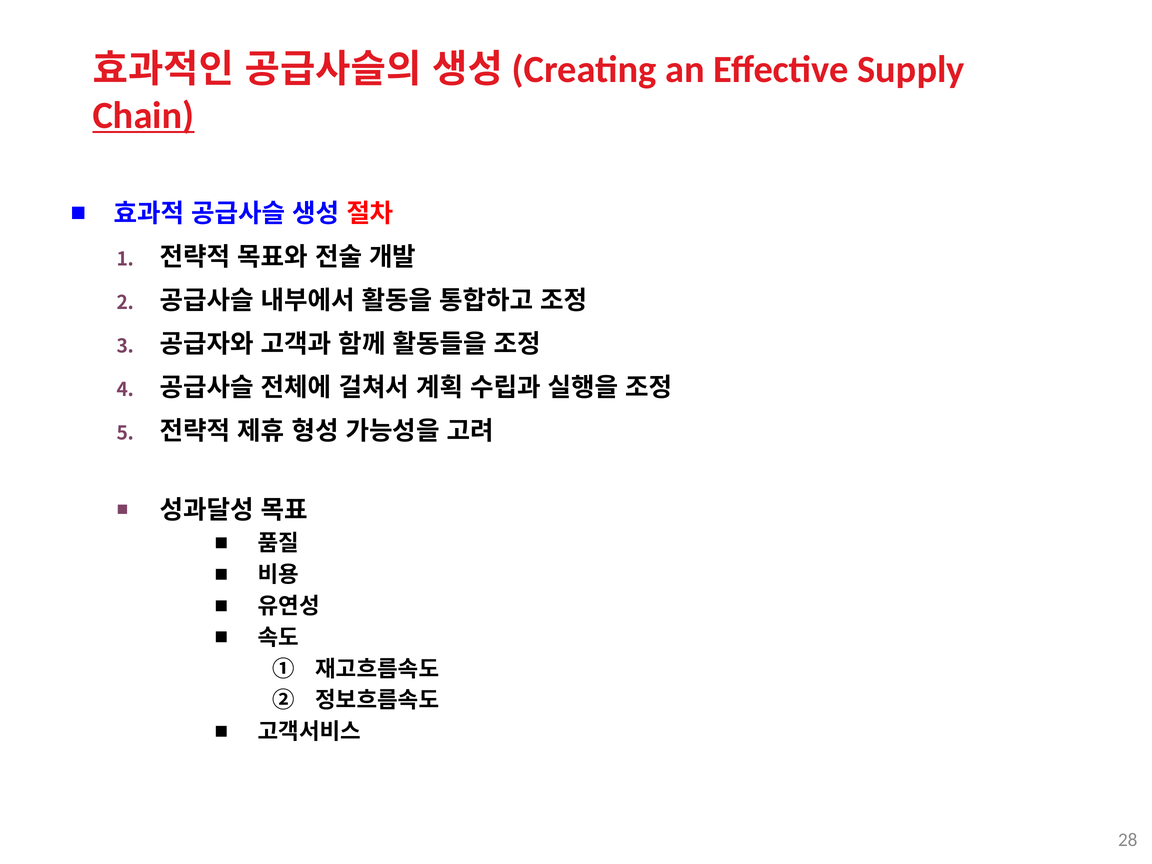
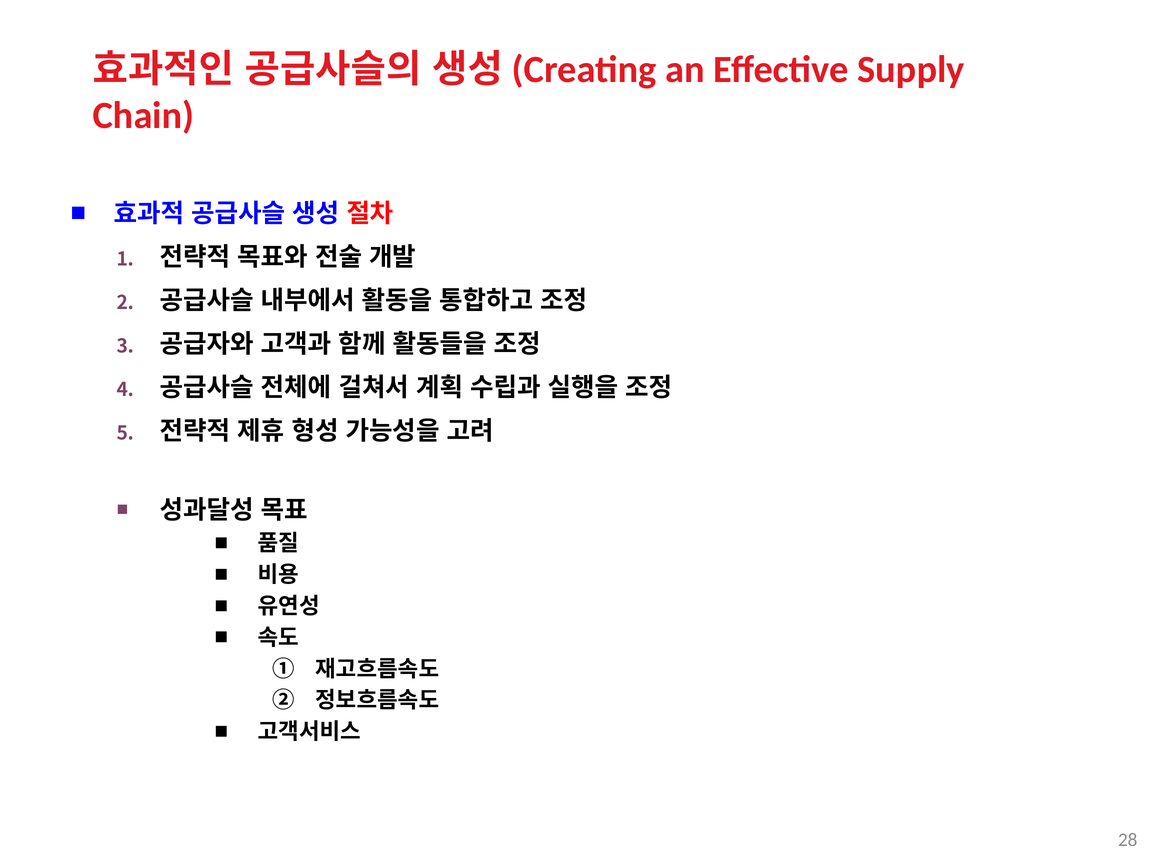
Chain underline: present -> none (144, 116)
